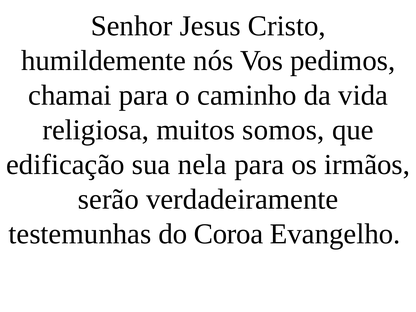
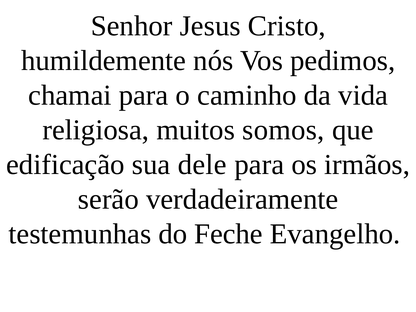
nela: nela -> dele (202, 165)
Coroa: Coroa -> Feche (228, 234)
